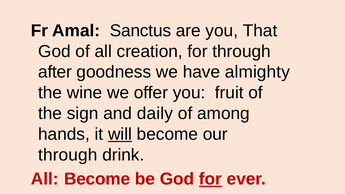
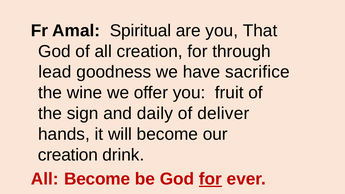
Sanctus: Sanctus -> Spiritual (140, 31)
after: after -> lead (55, 72)
almighty: almighty -> sacrifice (257, 72)
among: among -> deliver (223, 113)
will underline: present -> none (120, 134)
through: through -> creation (68, 155)
